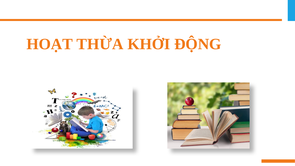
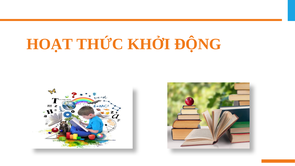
THỪA: THỪA -> THỨC (100, 44)
